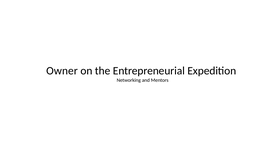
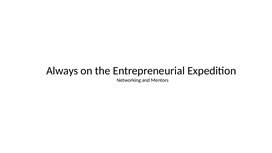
Owner: Owner -> Always (62, 71)
